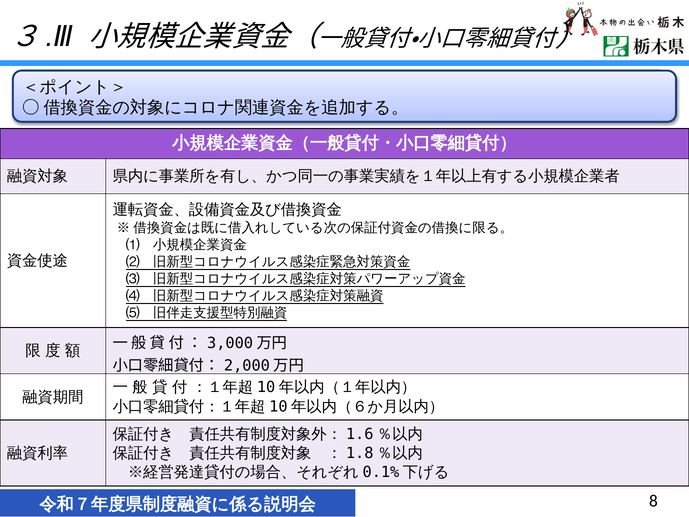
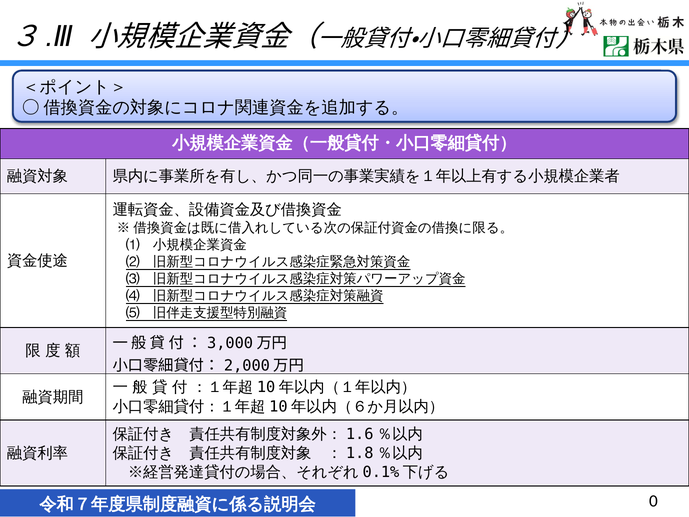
8: 8 -> 0 (653, 501)
